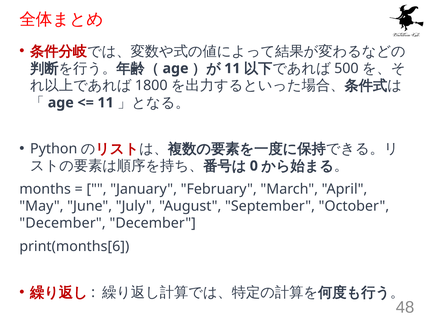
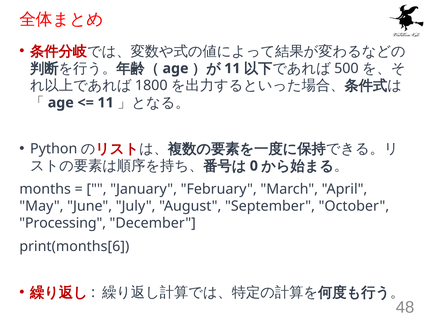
December: December -> Processing (63, 223)
